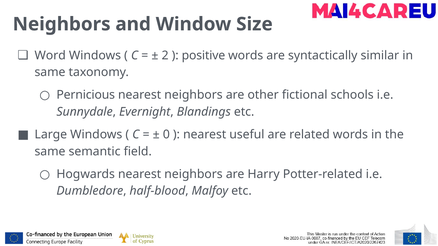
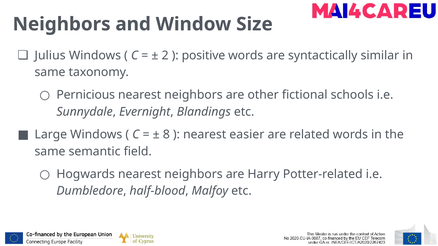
Word: Word -> Julius (50, 55)
0: 0 -> 8 (166, 135)
useful: useful -> easier (247, 135)
